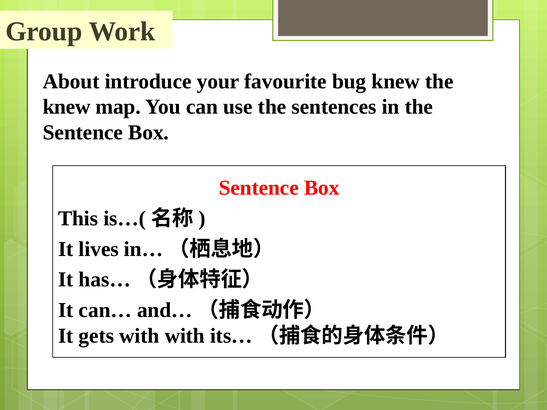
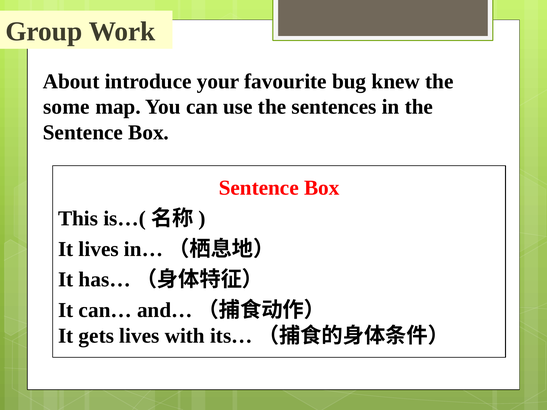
knew: knew -> some (66, 107)
gets with: with -> lives (139, 336)
